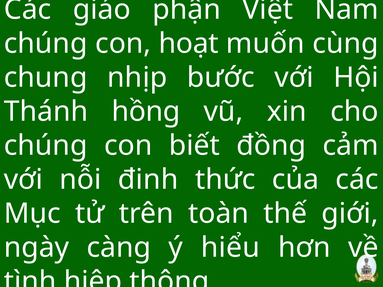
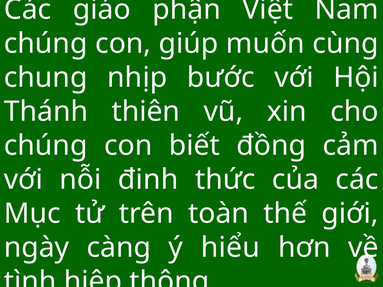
hoạt: hoạt -> giúp (189, 43)
hồng: hồng -> thiên (146, 112)
